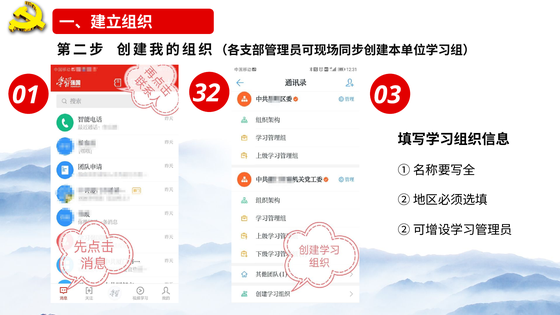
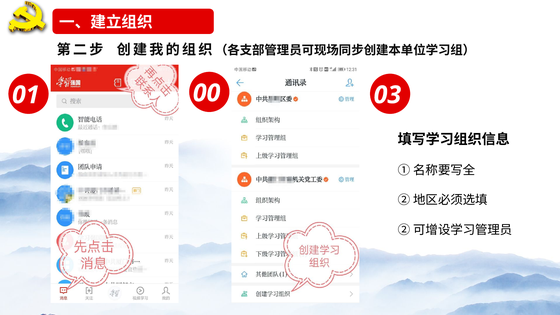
32: 32 -> 00 (207, 93)
